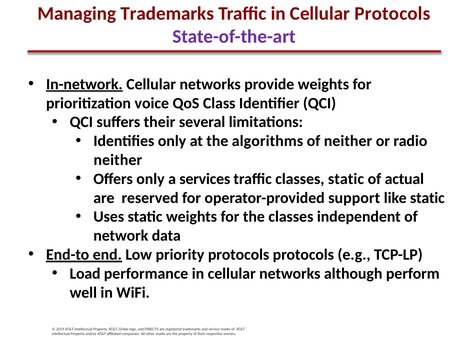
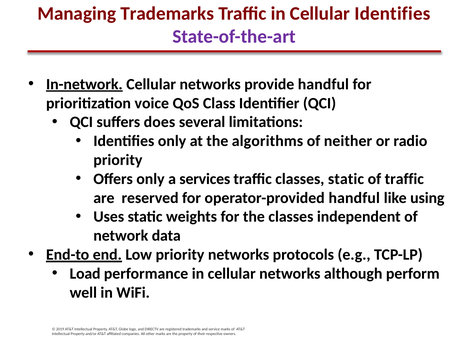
Cellular Protocols: Protocols -> Identifies (392, 14)
provide weights: weights -> handful (323, 84)
suffers their: their -> does (159, 122)
neither: neither -> priority (118, 160)
of actual: actual -> traffic (404, 179)
operator-provided support: support -> handful (354, 198)
like static: static -> using (427, 198)
priority protocols: protocols -> networks (239, 254)
